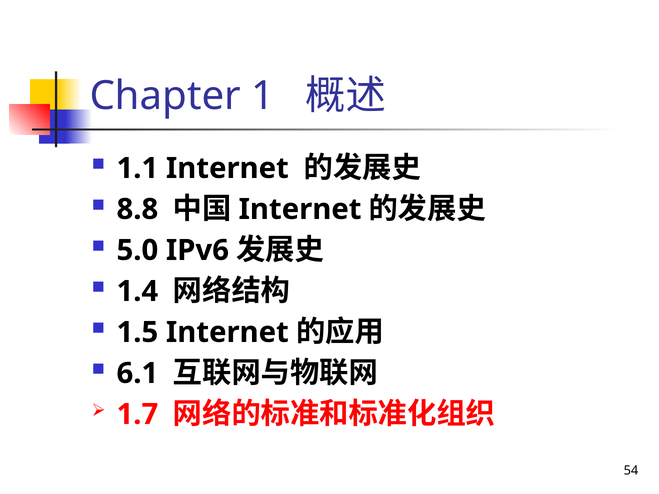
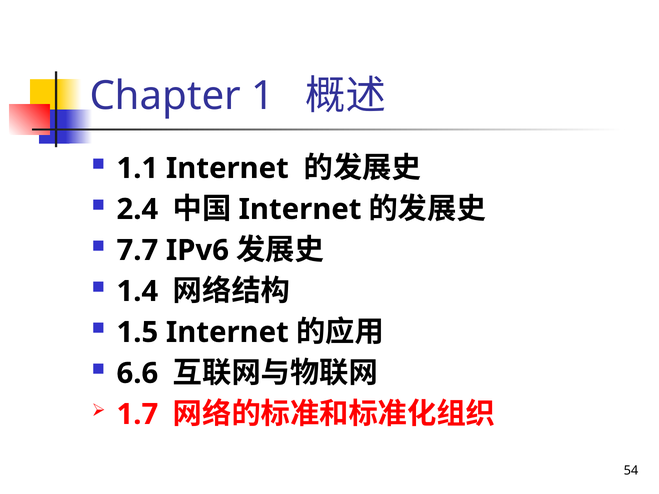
8.8: 8.8 -> 2.4 (137, 209)
5.0: 5.0 -> 7.7 (137, 250)
6.1: 6.1 -> 6.6 (137, 373)
